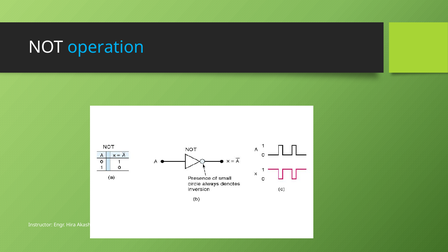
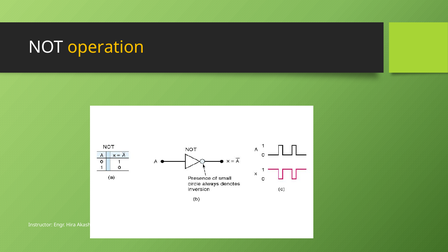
operation colour: light blue -> yellow (106, 47)
